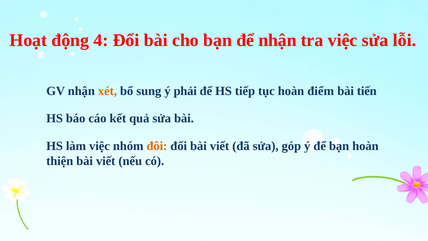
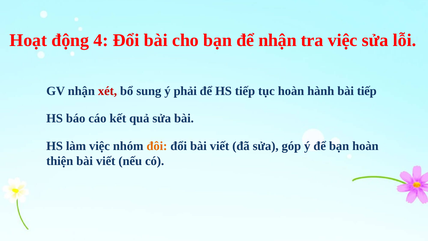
xét colour: orange -> red (107, 91)
điểm: điểm -> hành (321, 91)
bài tiến: tiến -> tiếp (367, 91)
